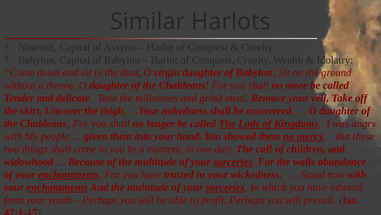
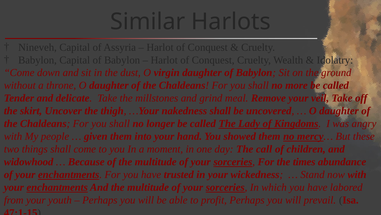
walls: walls -> times (304, 161)
